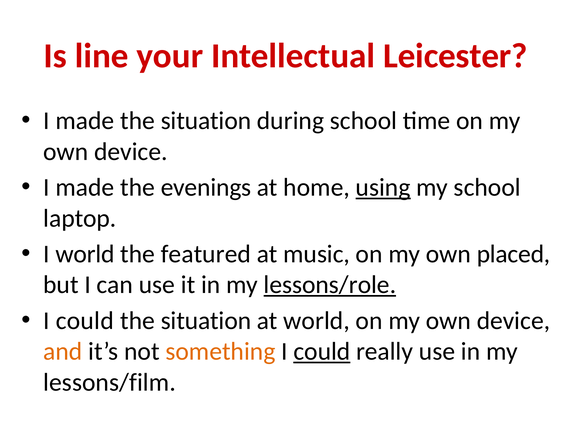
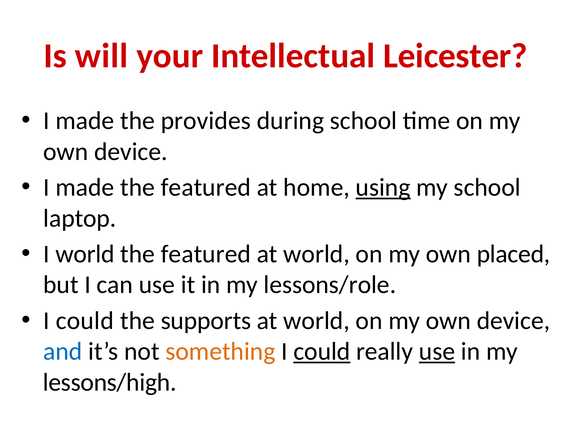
line: line -> will (102, 56)
made the situation: situation -> provides (206, 121)
made the evenings: evenings -> featured (206, 187)
music: music -> world (317, 254)
lessons/role underline: present -> none (330, 285)
situation: situation -> supports (206, 321)
and colour: orange -> blue (63, 351)
use underline: none -> present (437, 351)
lessons/film: lessons/film -> lessons/high (110, 382)
